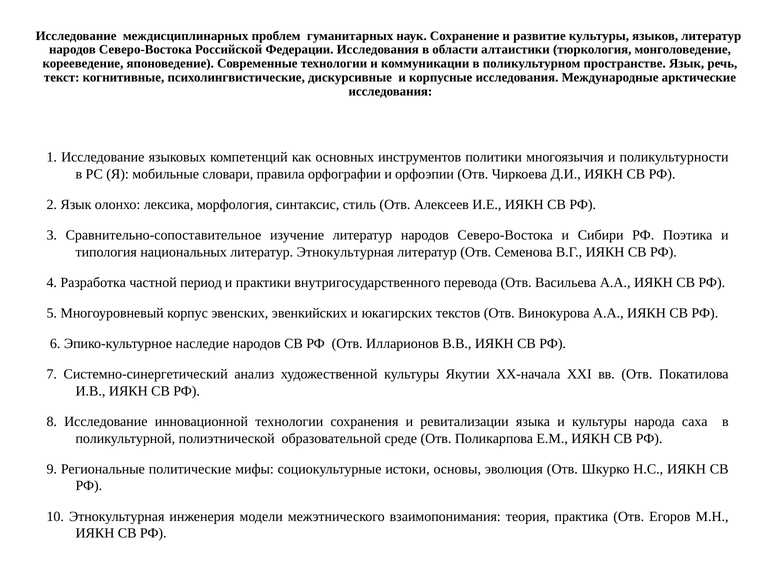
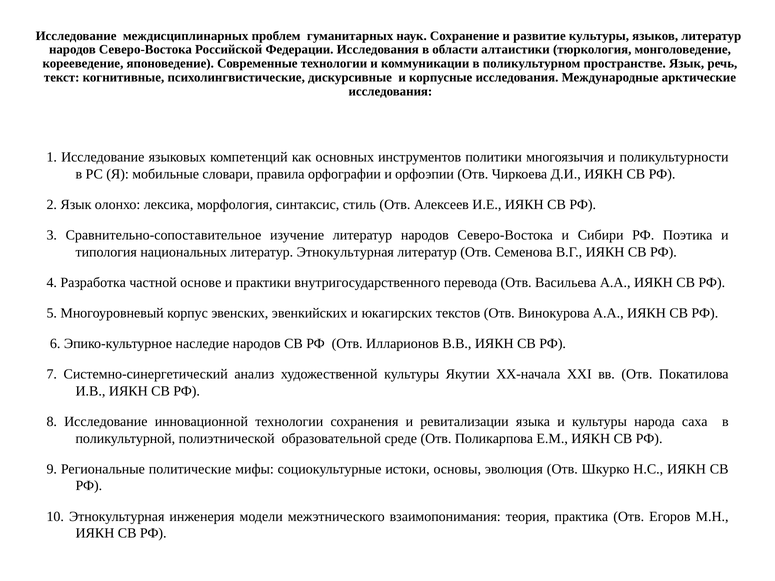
период: период -> основе (201, 283)
